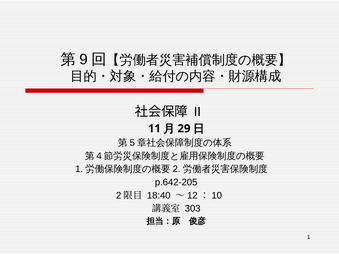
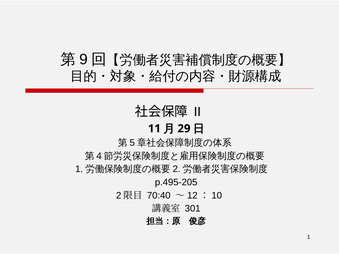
p.642-205: p.642-205 -> p.495-205 (176, 182)
18:40: 18:40 -> 70:40 (159, 196)
303: 303 -> 301 (193, 209)
